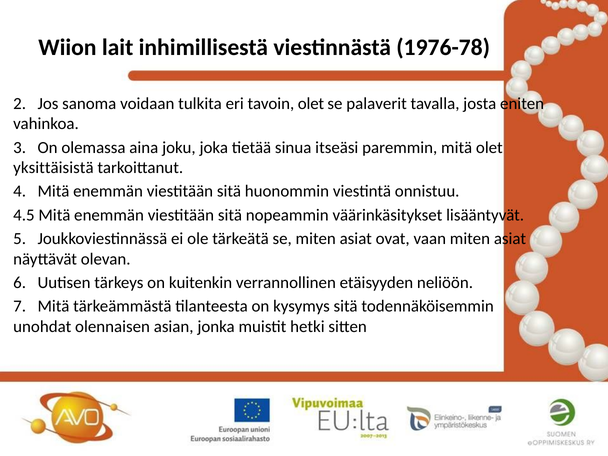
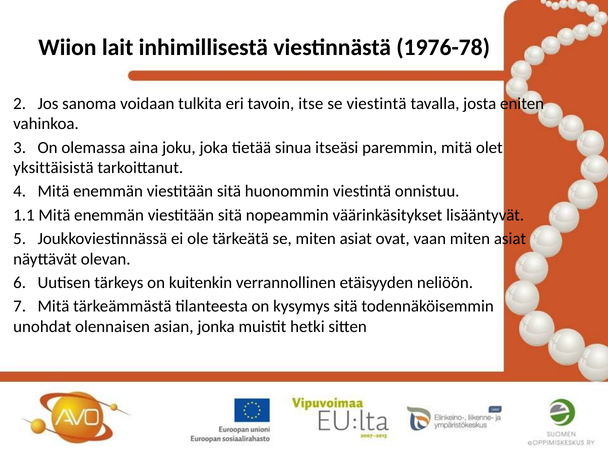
tavoin olet: olet -> itse (311, 104)
se palaverit: palaverit -> viestintä (376, 104)
4.5: 4.5 -> 1.1 (24, 215)
